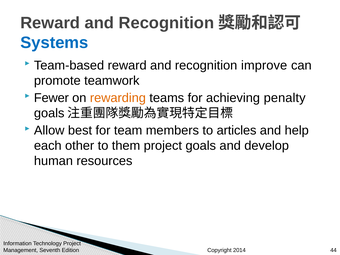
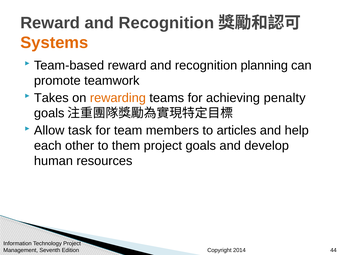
Systems colour: blue -> orange (54, 43)
improve: improve -> planning (264, 65)
Fewer: Fewer -> Takes (51, 98)
best: best -> task (80, 130)
